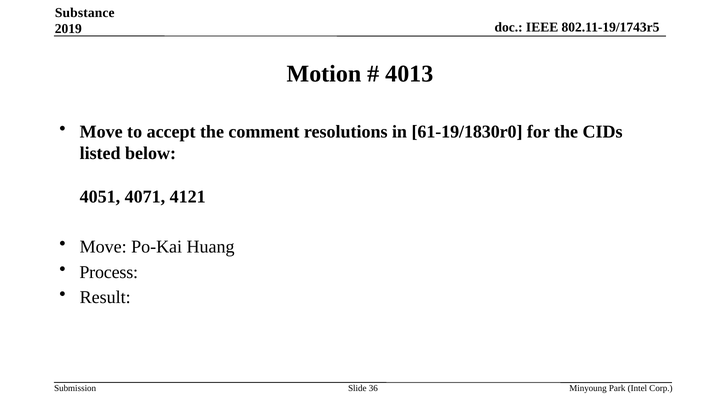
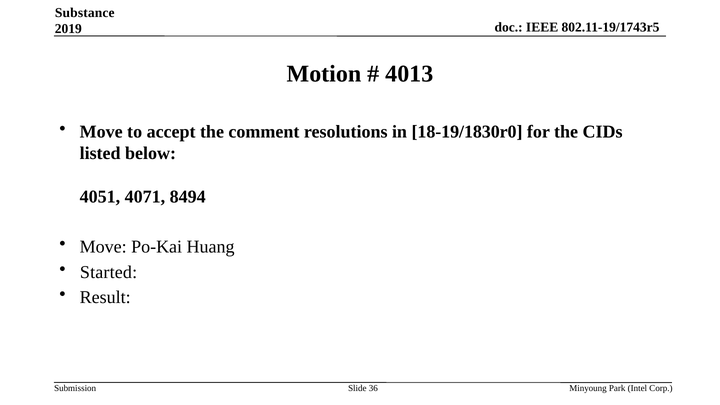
61-19/1830r0: 61-19/1830r0 -> 18-19/1830r0 (467, 132)
4121: 4121 -> 8494 (188, 197)
Process: Process -> Started (109, 272)
